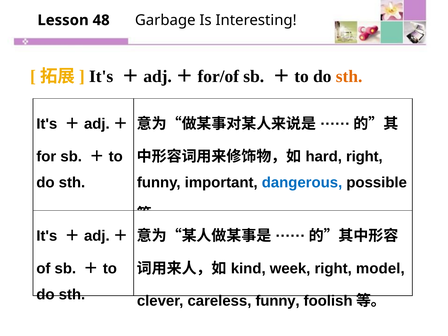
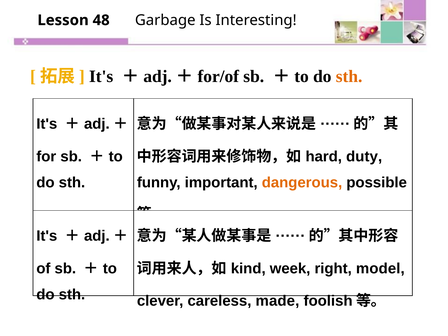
right: right -> duty (364, 156)
dangerous colour: blue -> orange (302, 183)
careless funny: funny -> made (277, 301)
